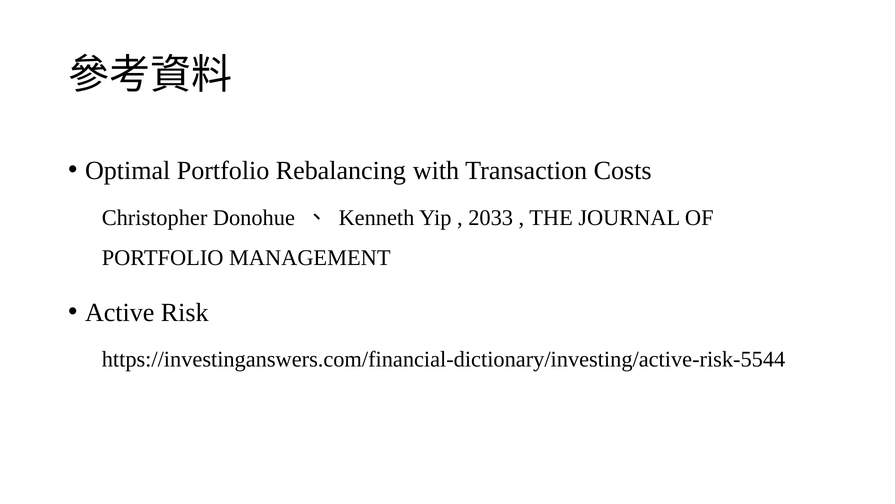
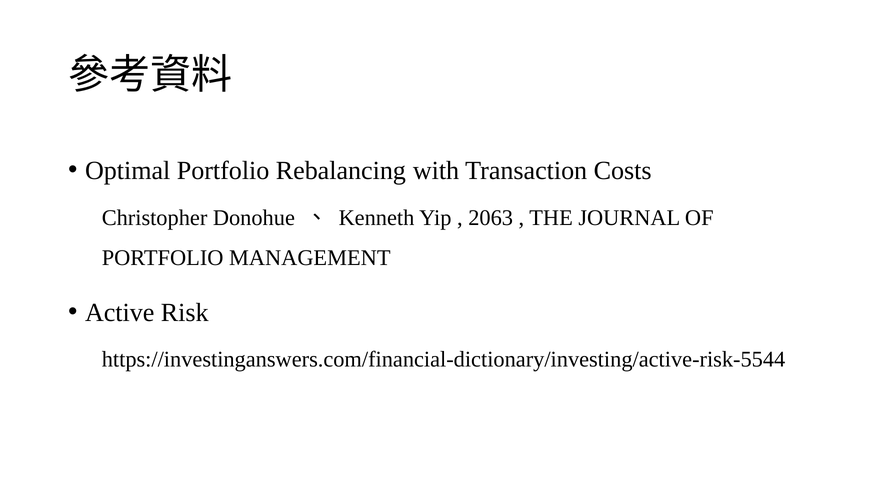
2033: 2033 -> 2063 (491, 217)
